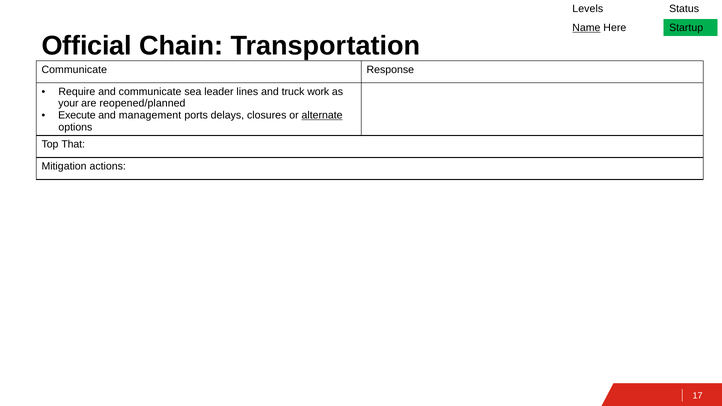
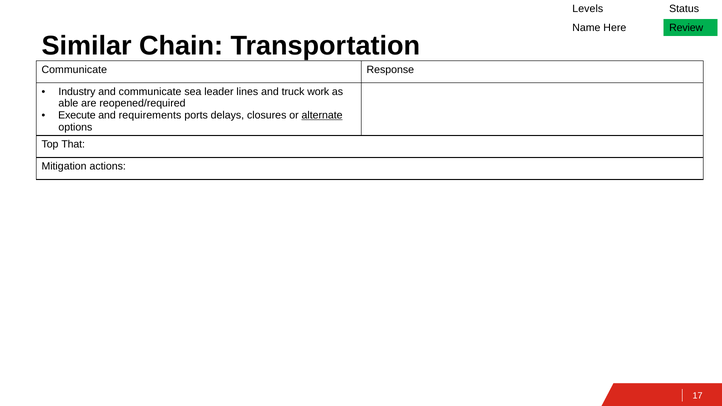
Name underline: present -> none (586, 28)
Startup: Startup -> Review (686, 28)
Official: Official -> Similar (87, 46)
Require: Require -> Industry (77, 92)
your: your -> able (68, 103)
reopened/planned: reopened/planned -> reopened/required (142, 103)
management: management -> requirements (150, 115)
